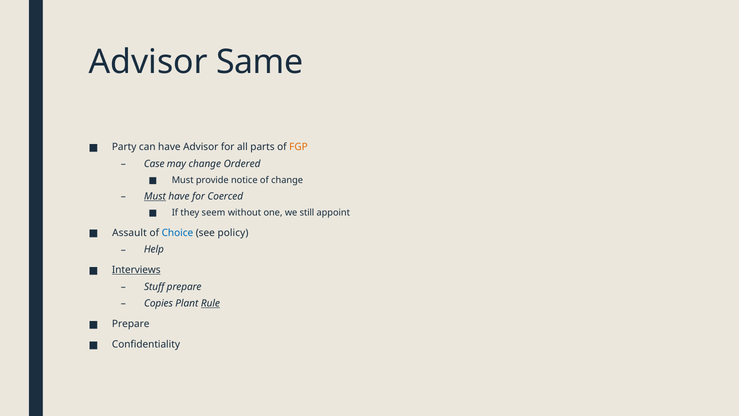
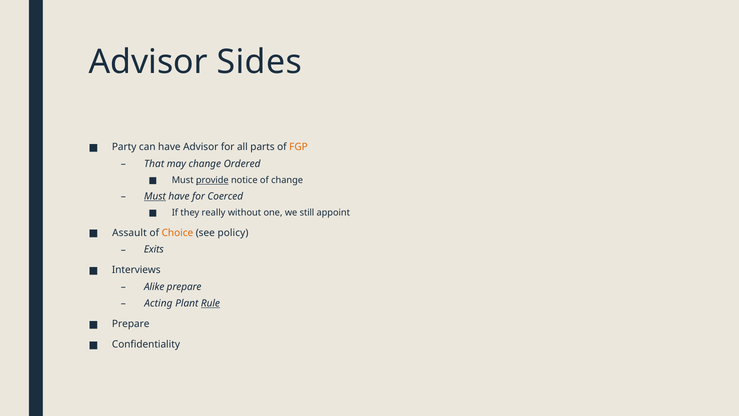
Same: Same -> Sides (259, 62)
Case: Case -> That (154, 164)
provide underline: none -> present (212, 180)
seem: seem -> really (214, 213)
Choice colour: blue -> orange (177, 233)
Help: Help -> Exits (154, 249)
Interviews underline: present -> none (136, 270)
Stuff: Stuff -> Alike (154, 287)
Copies: Copies -> Acting (158, 303)
